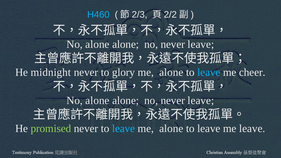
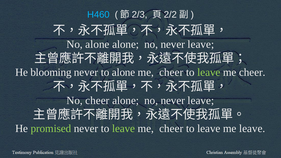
midnight: midnight -> blooming (51, 72)
to glory: glory -> alone (124, 72)
alone: alone -> cheer (171, 72)
leave colour: light blue -> light green (209, 72)
alone: alone -> cheer (97, 101)
leave colour: light blue -> light green (124, 129)
alone: alone -> cheer (171, 129)
